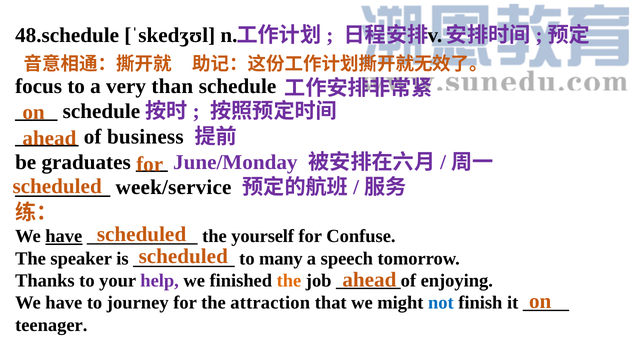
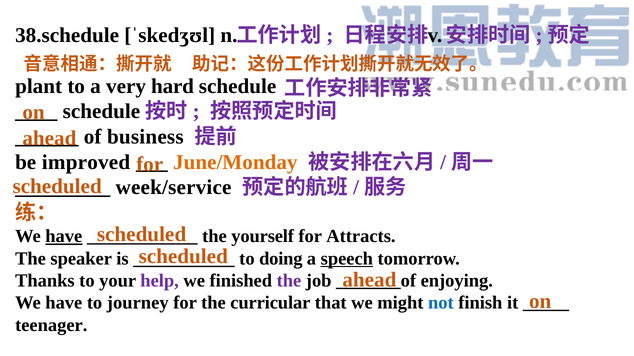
48.schedule: 48.schedule -> 38.schedule (67, 36)
focus: focus -> plant (39, 86)
than: than -> hard (173, 86)
graduates: graduates -> improved (86, 162)
June/Monday colour: purple -> orange (235, 162)
Confuse: Confuse -> Attracts (361, 237)
many: many -> doing (281, 259)
speech underline: none -> present (347, 259)
the colour: orange -> purple (289, 281)
attraction: attraction -> curricular (270, 303)
